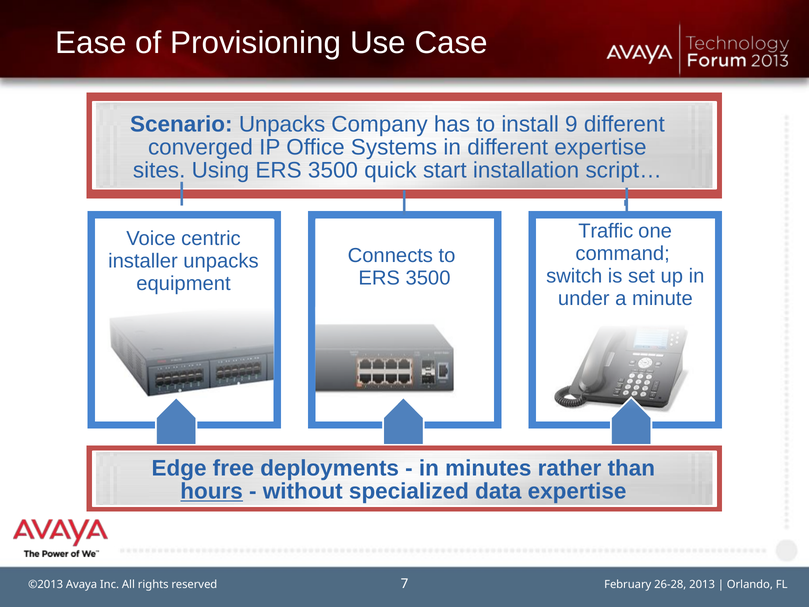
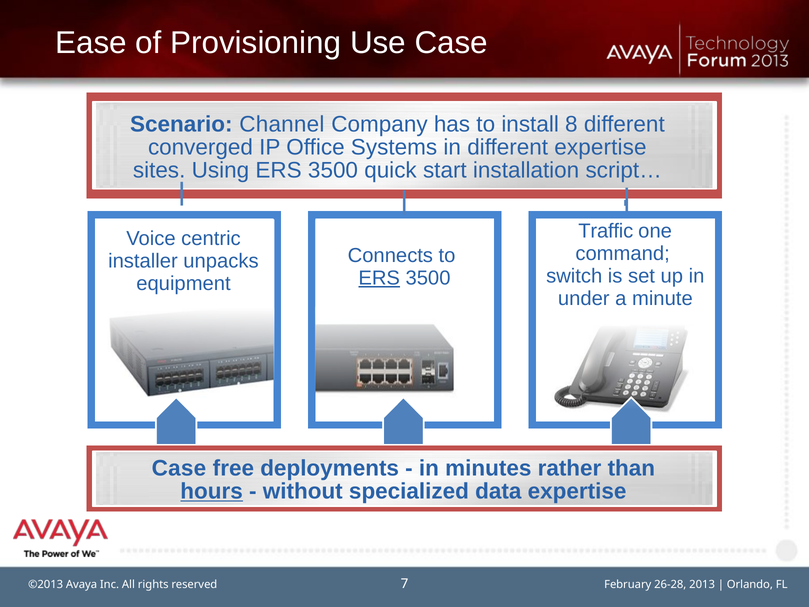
Scenario Unpacks: Unpacks -> Channel (282, 124)
9: 9 -> 8 (571, 124)
ERS underline: none -> present (379, 278)
Edge: Edge -> Case (179, 468)
